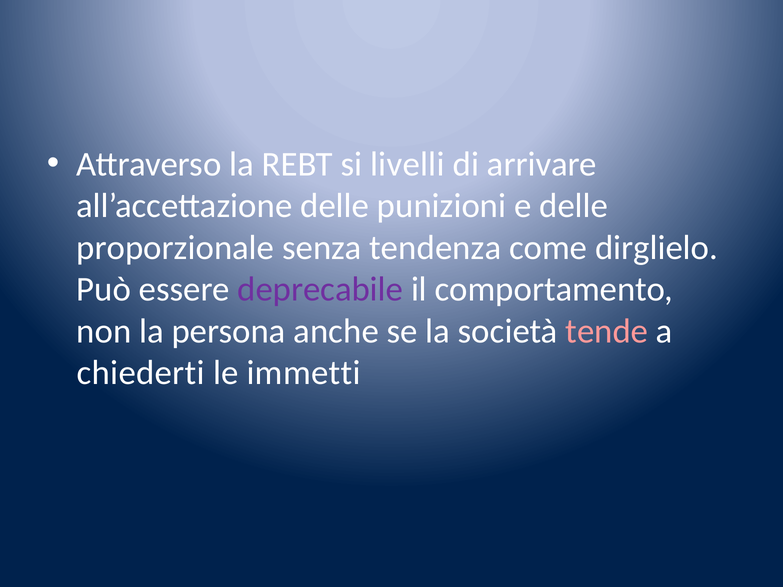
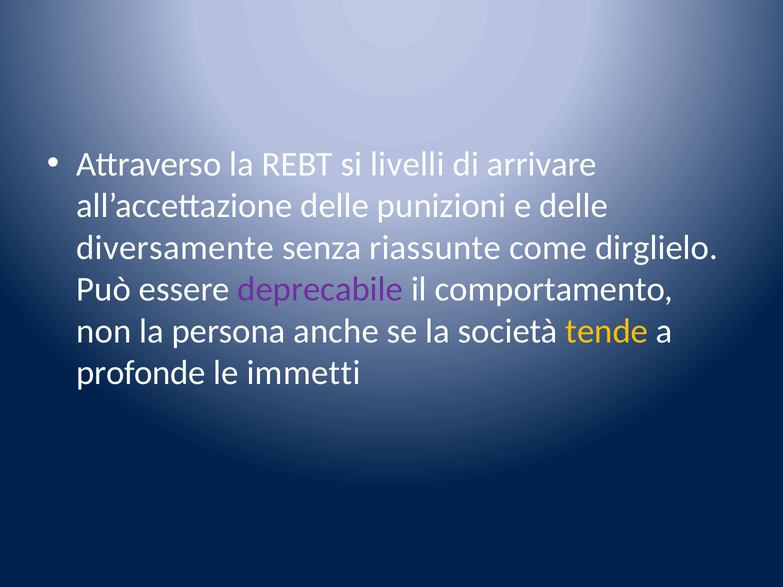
proporzionale: proporzionale -> diversamente (175, 248)
tendenza: tendenza -> riassunte (435, 248)
tende colour: pink -> yellow (607, 331)
chiederti: chiederti -> profonde (141, 373)
